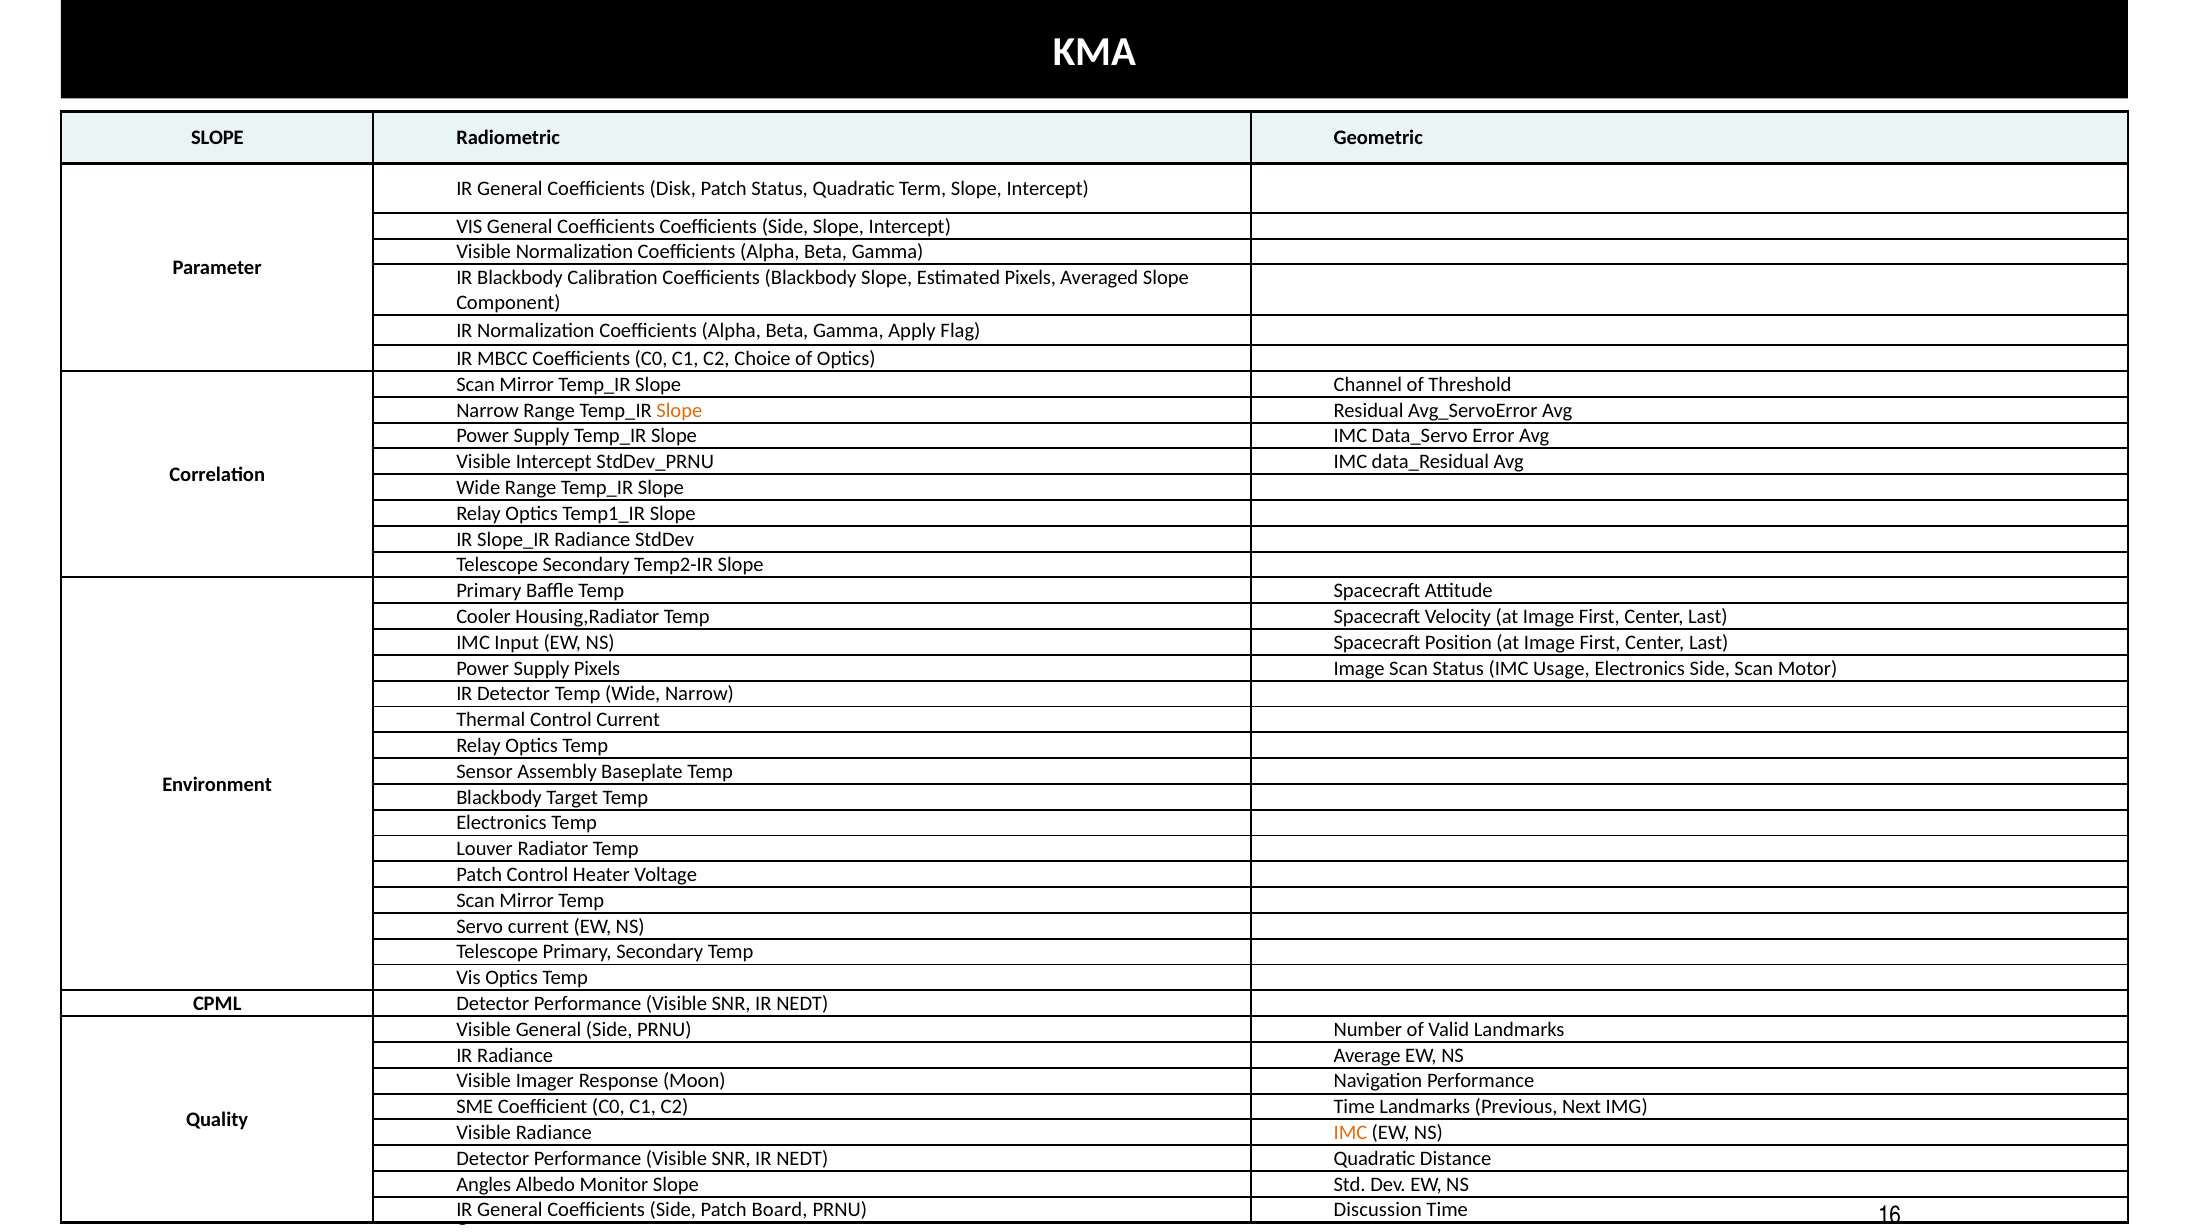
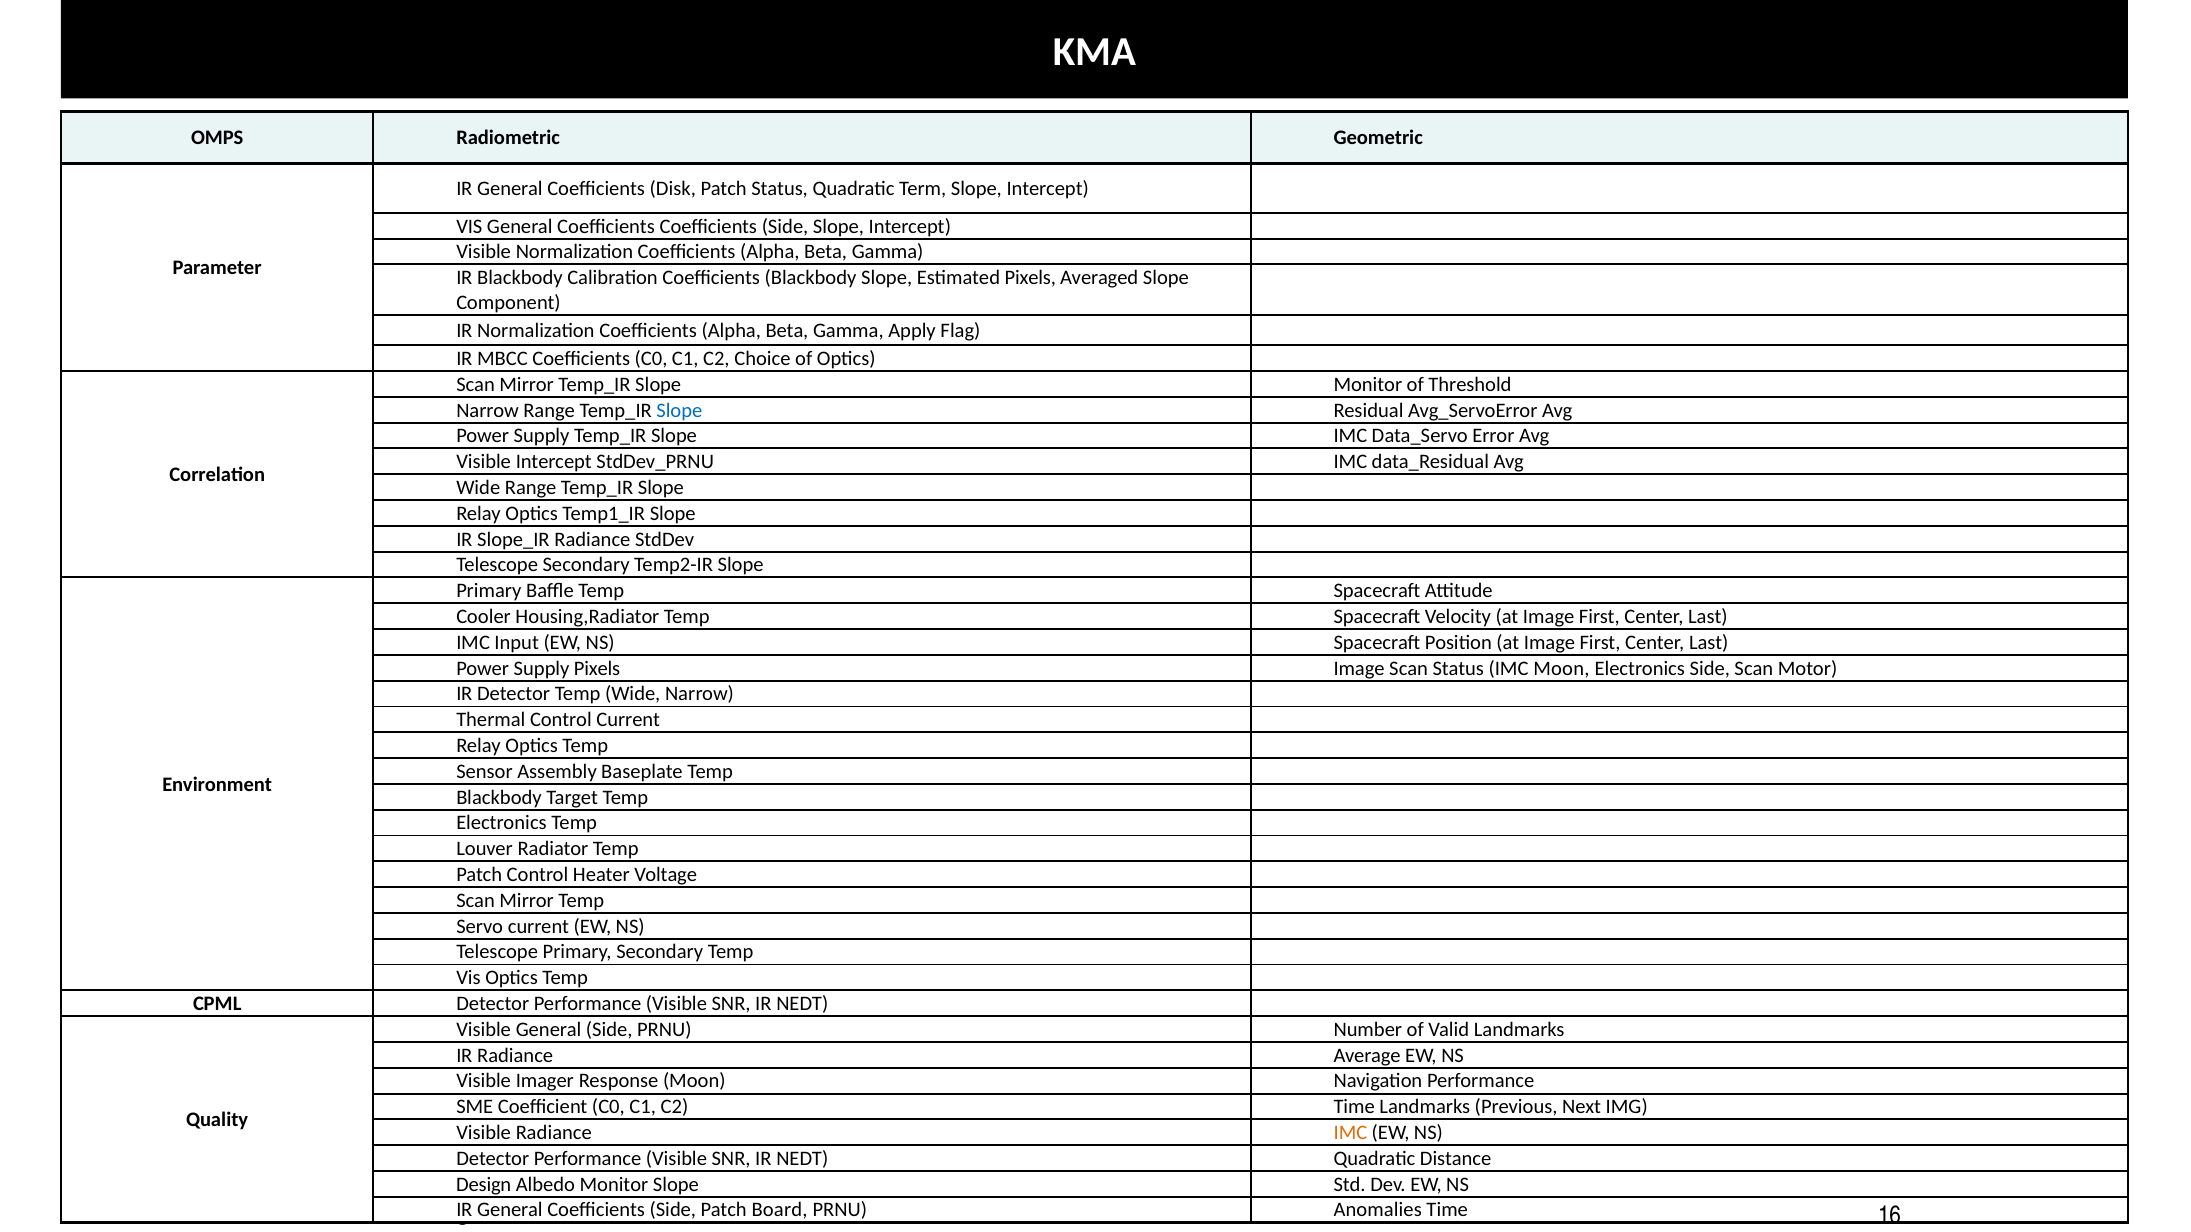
SLOPE: SLOPE -> OMPS (217, 138)
Slope Channel: Channel -> Monitor (1368, 385)
Slope colour: orange -> blue (679, 410)
IMC Usage: Usage -> Moon (1561, 669)
Angles: Angles -> Design (484, 1185)
Discussion: Discussion -> Anomalies (1378, 1211)
